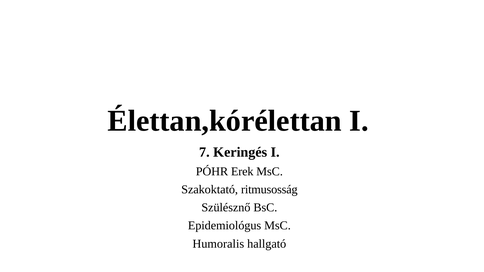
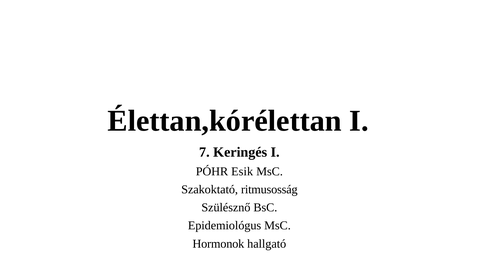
Erek: Erek -> Esik (242, 172)
Humoralis: Humoralis -> Hormonok (218, 244)
